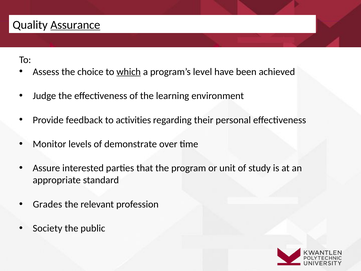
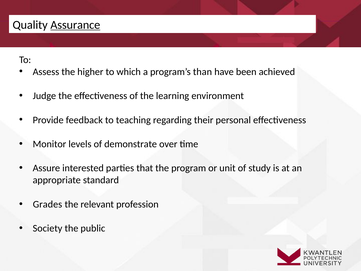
choice: choice -> higher (90, 72)
which underline: present -> none (129, 72)
level: level -> than (202, 72)
activities: activities -> teaching (133, 120)
